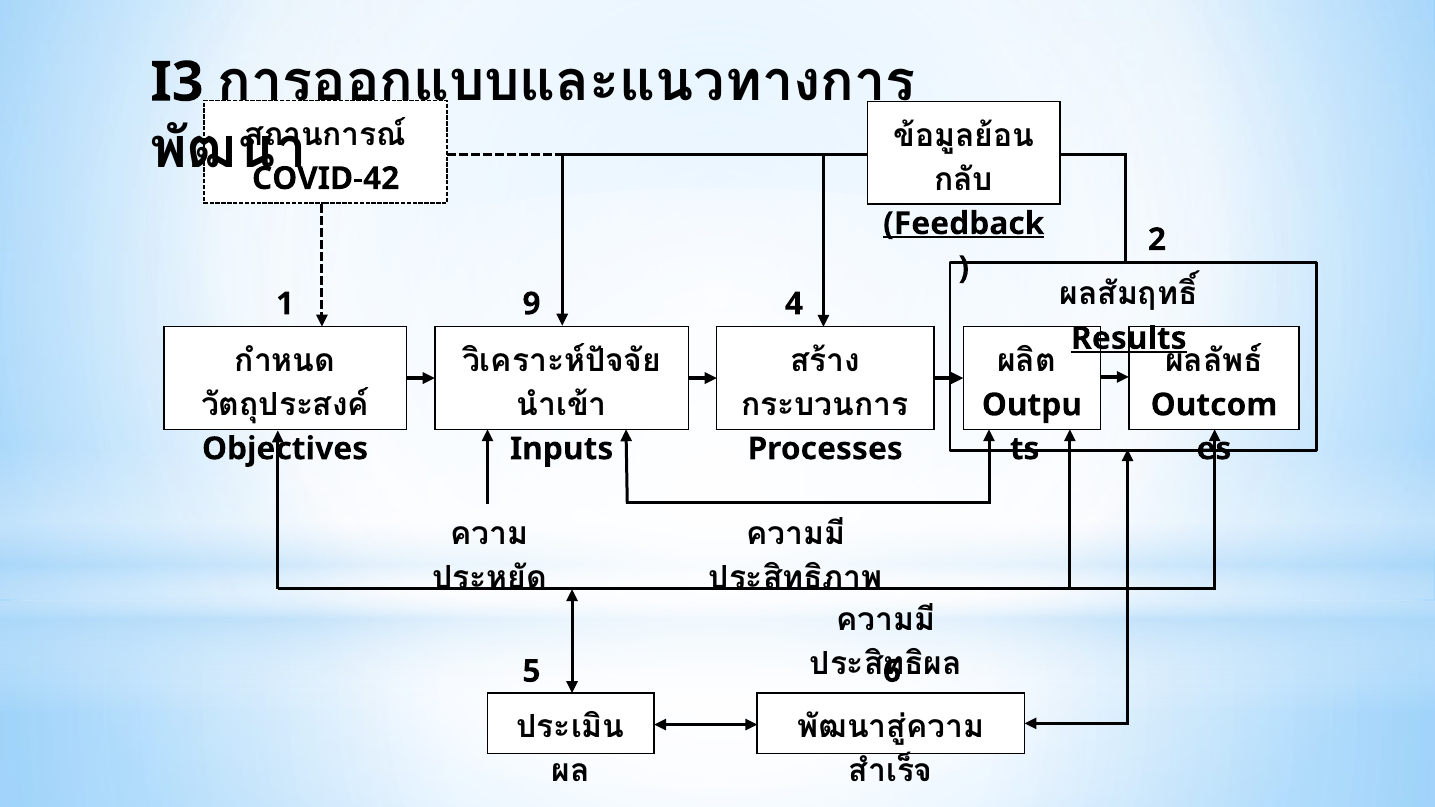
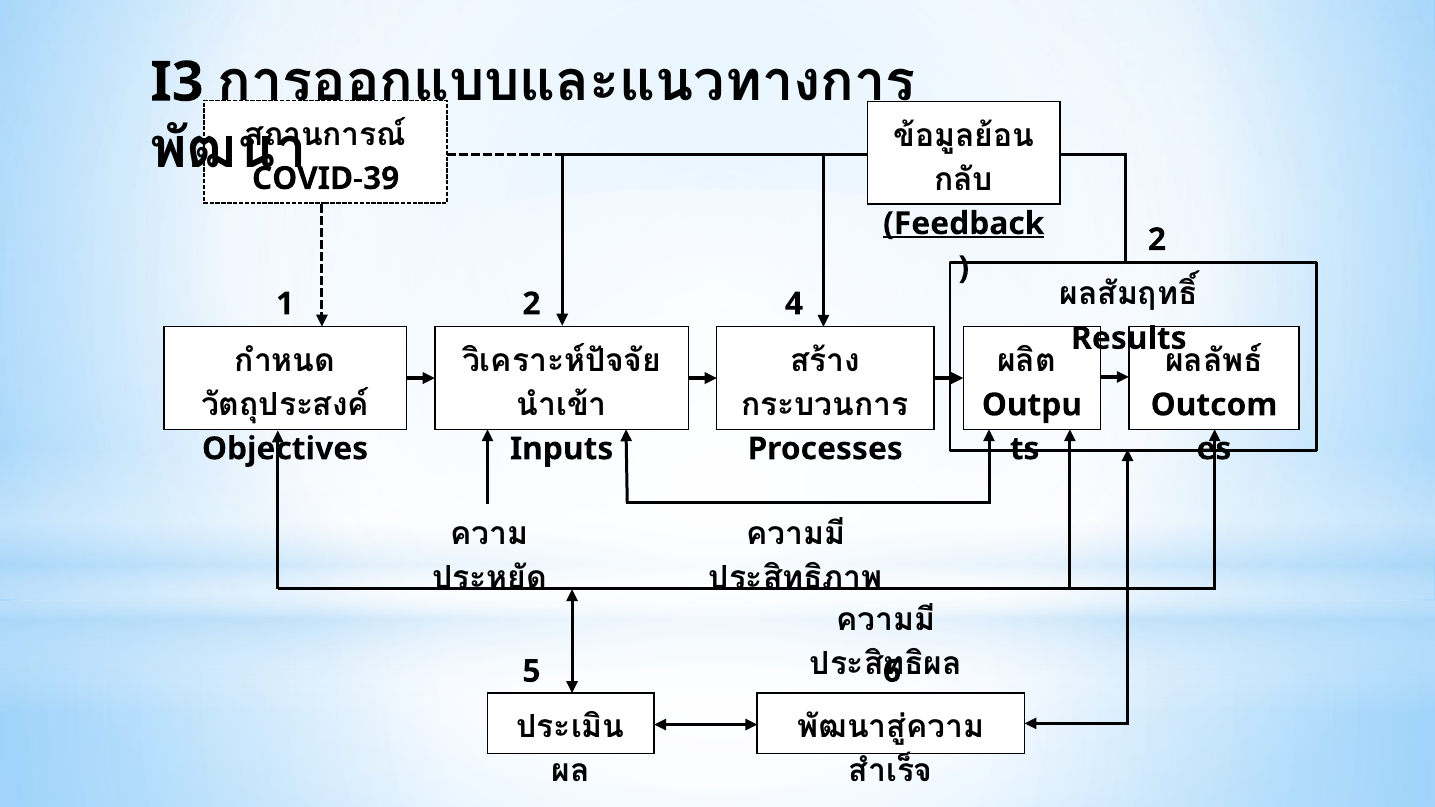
COVID-42: COVID-42 -> COVID-39 (326, 179)
1 9: 9 -> 2 (532, 304)
Results underline: present -> none (1129, 338)
